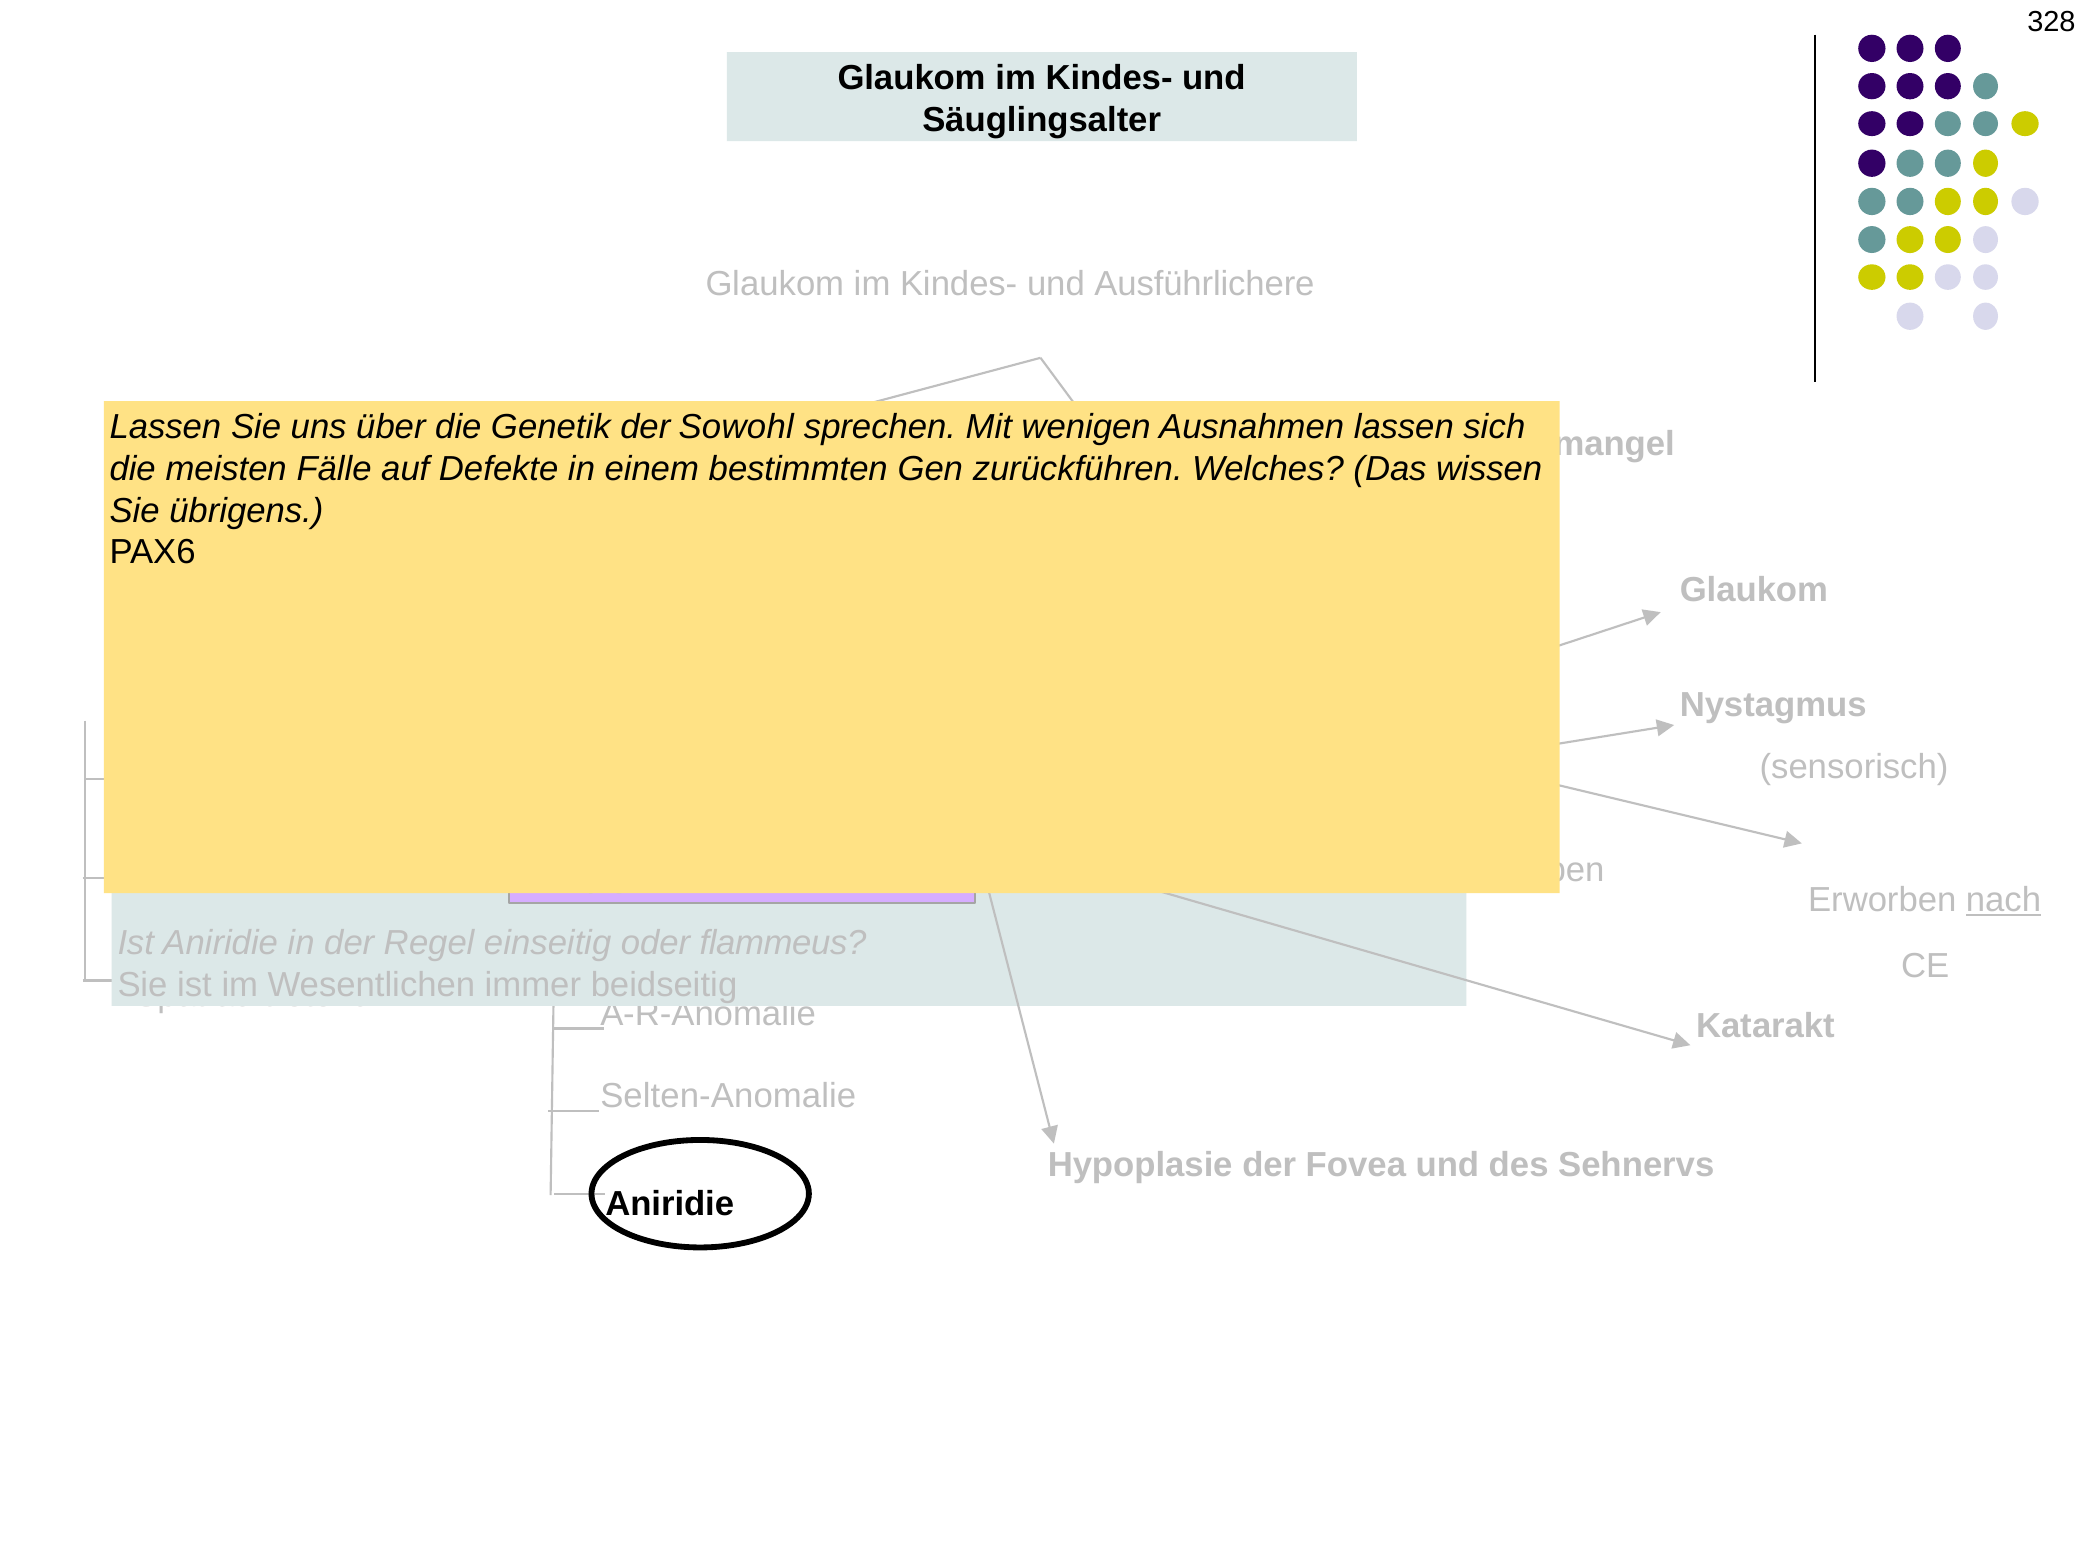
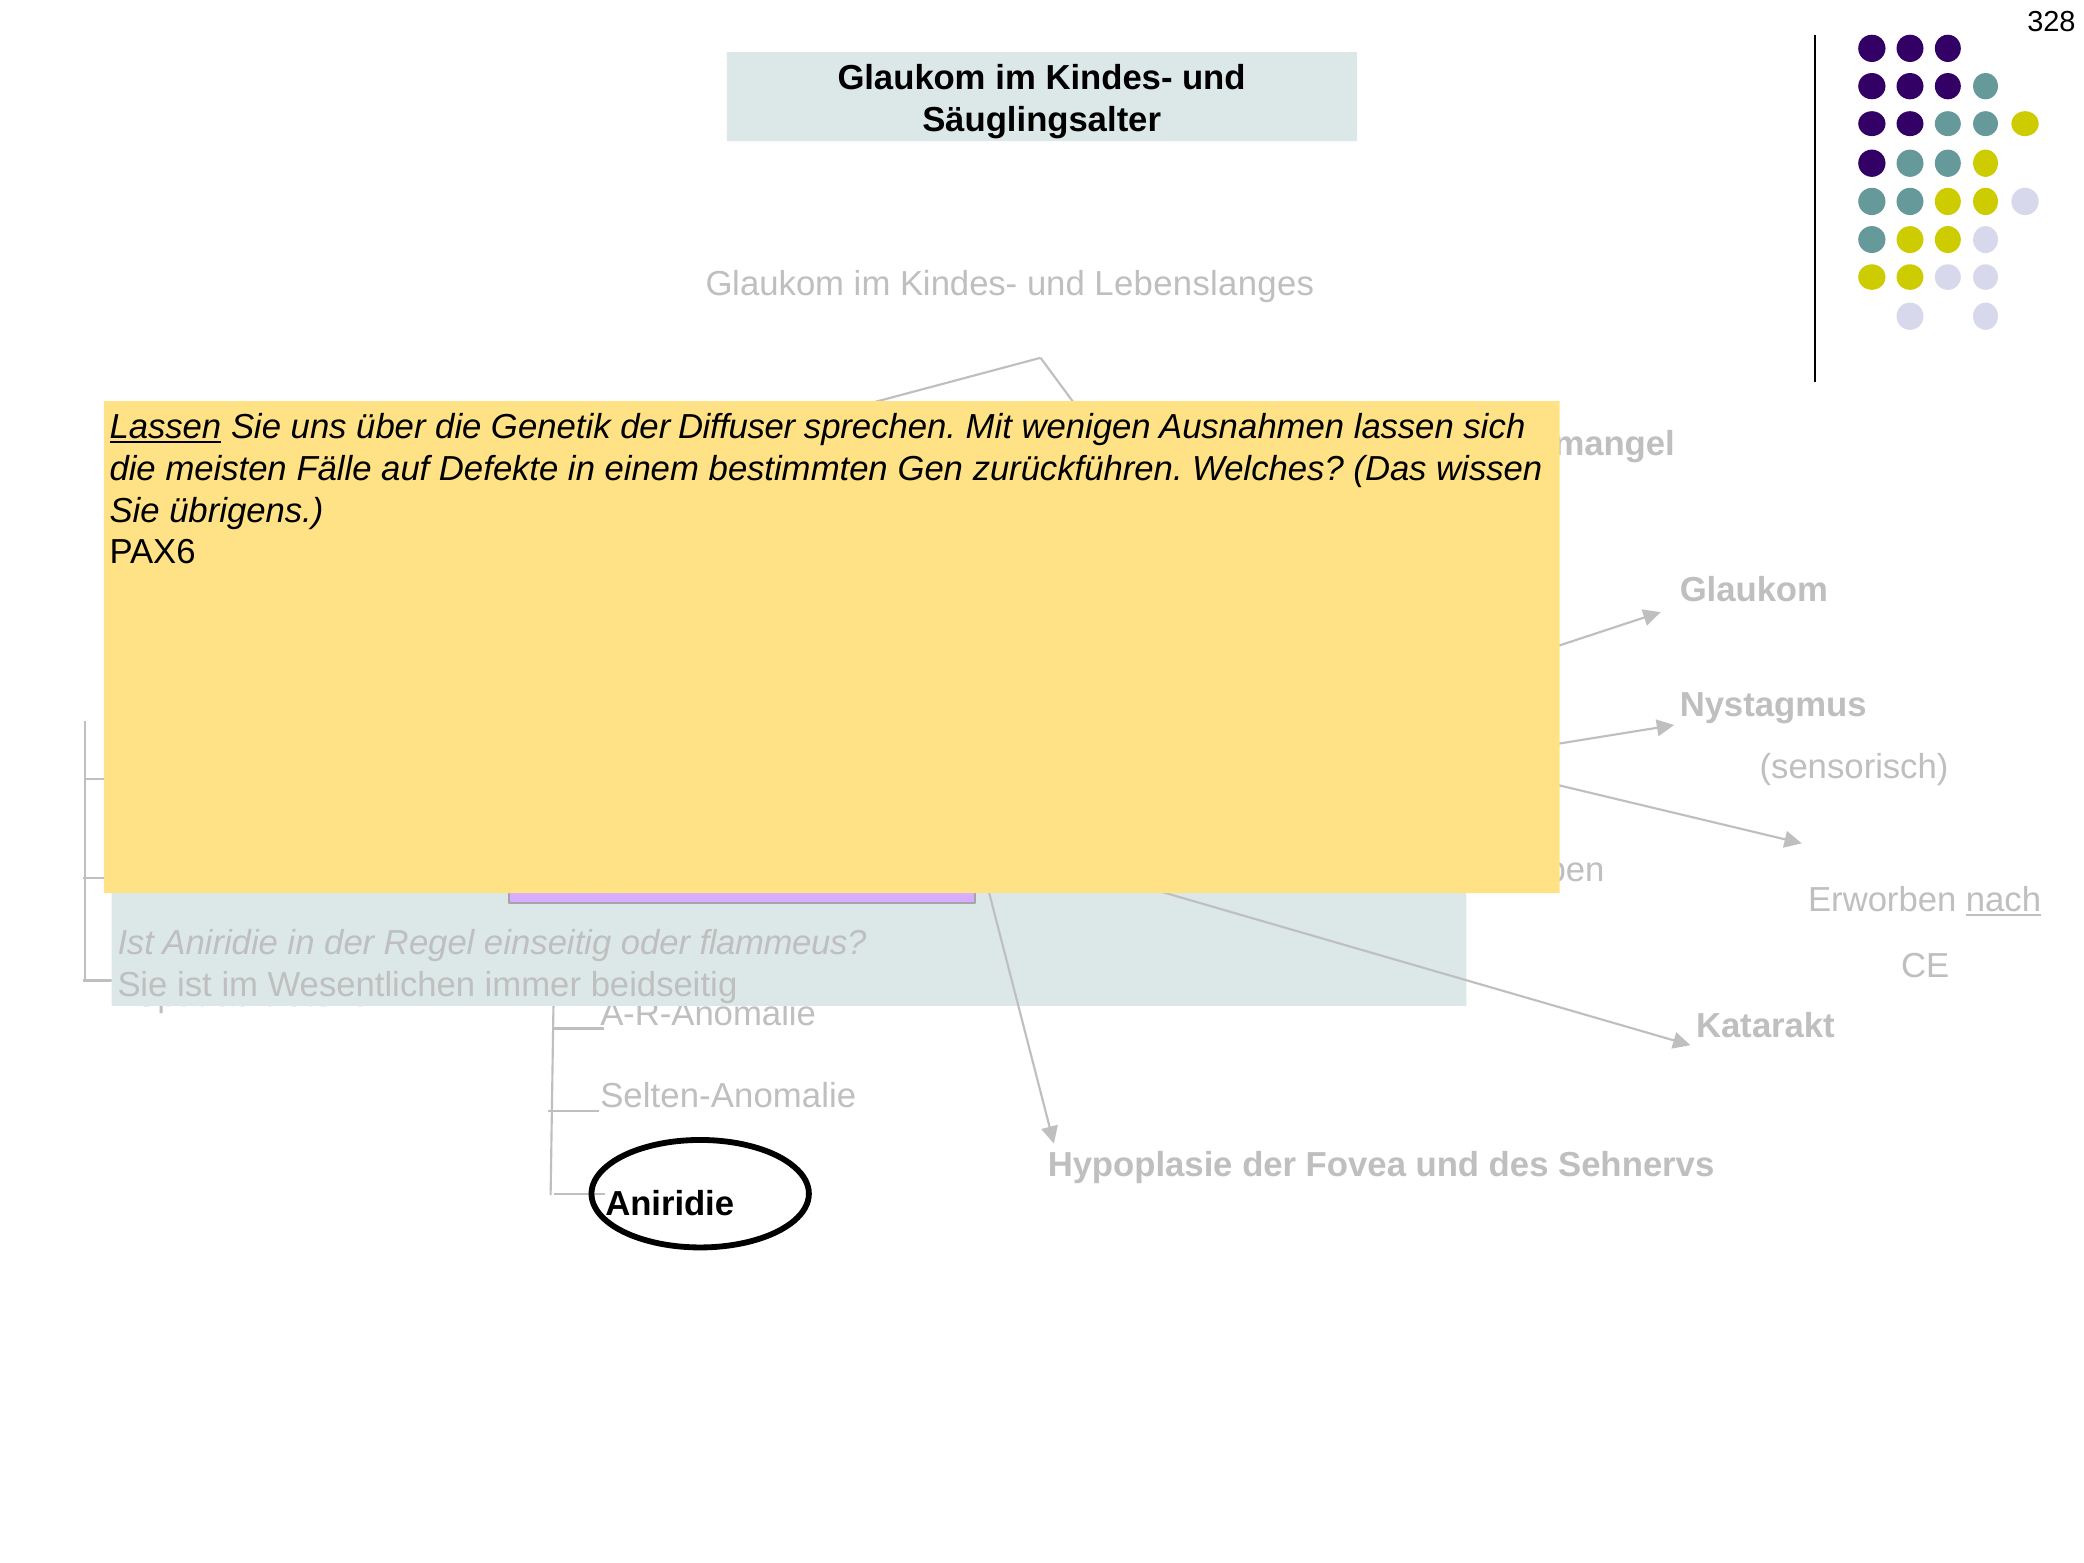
Ausführlichere: Ausführlichere -> Lebenslanges (1204, 284)
Lassen underline: none -> present (165, 427)
Sowohl: Sowohl -> Diffuser (737, 427)
